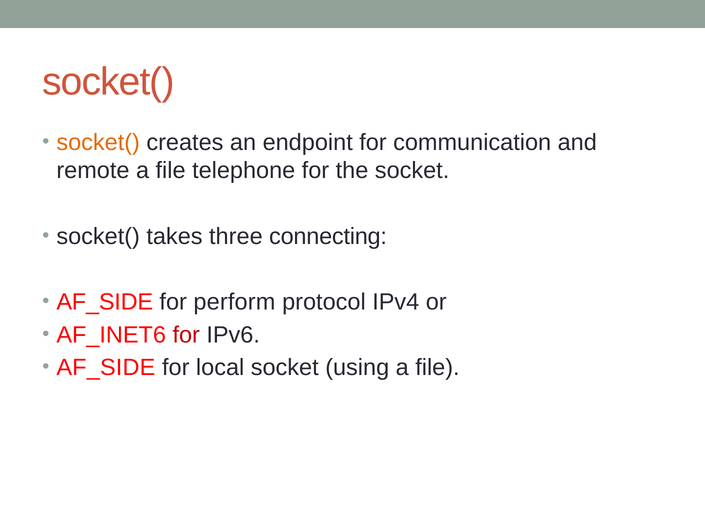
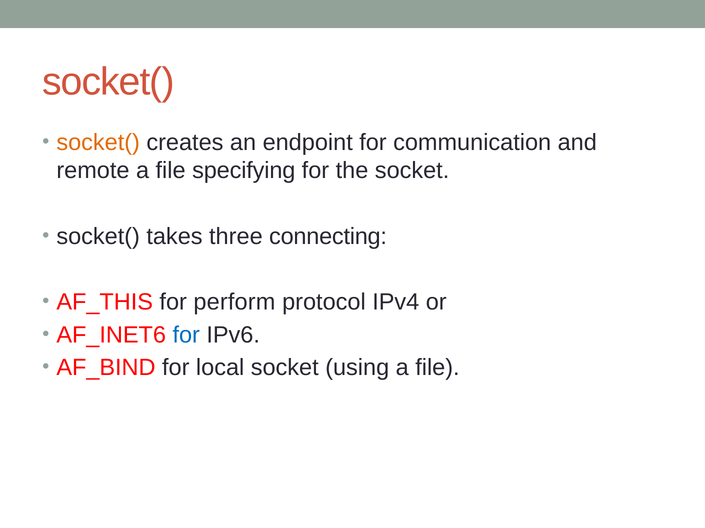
telephone: telephone -> specifying (244, 171)
AF_SIDE: AF_SIDE -> AF_THIS (105, 302)
for colour: red -> blue (186, 335)
AF_SIDE: AF_SIDE -> AF_BIND (106, 368)
